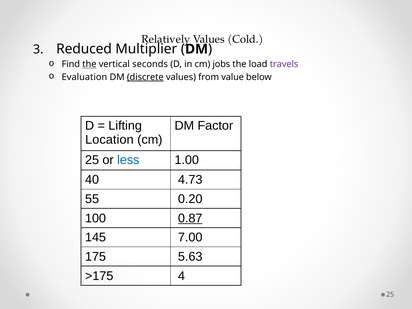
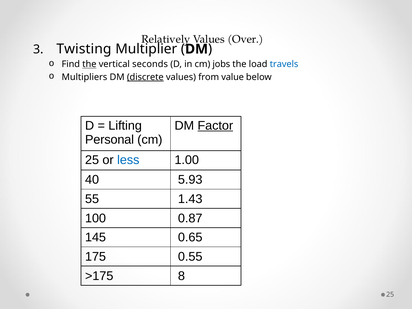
Cold: Cold -> Over (246, 39)
Reduced: Reduced -> Twisting (84, 49)
travels colour: purple -> blue (284, 64)
Evaluation: Evaluation -> Multipliers (84, 77)
Factor underline: none -> present (215, 126)
Location: Location -> Personal (110, 140)
4.73: 4.73 -> 5.93 (190, 180)
0.20: 0.20 -> 1.43 (190, 199)
0.87 underline: present -> none (190, 218)
7.00: 7.00 -> 0.65 (190, 237)
5.63: 5.63 -> 0.55 (190, 257)
4: 4 -> 8 (181, 276)
